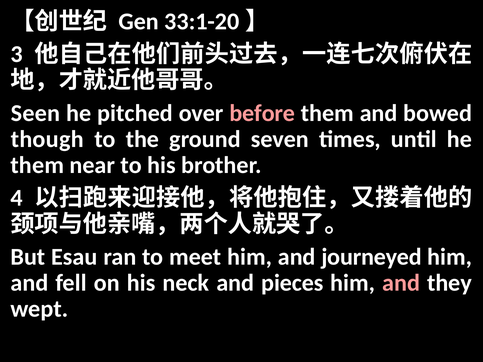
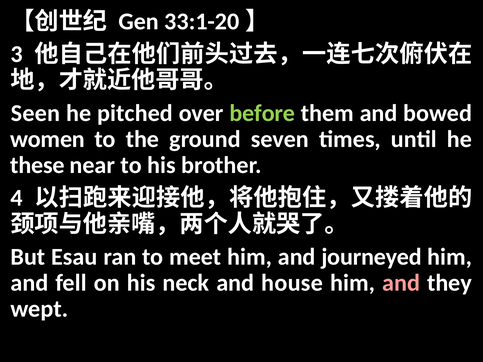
before colour: pink -> light green (262, 113)
though: though -> women (48, 139)
them: them -> these (37, 165)
pieces: pieces -> house (292, 283)
